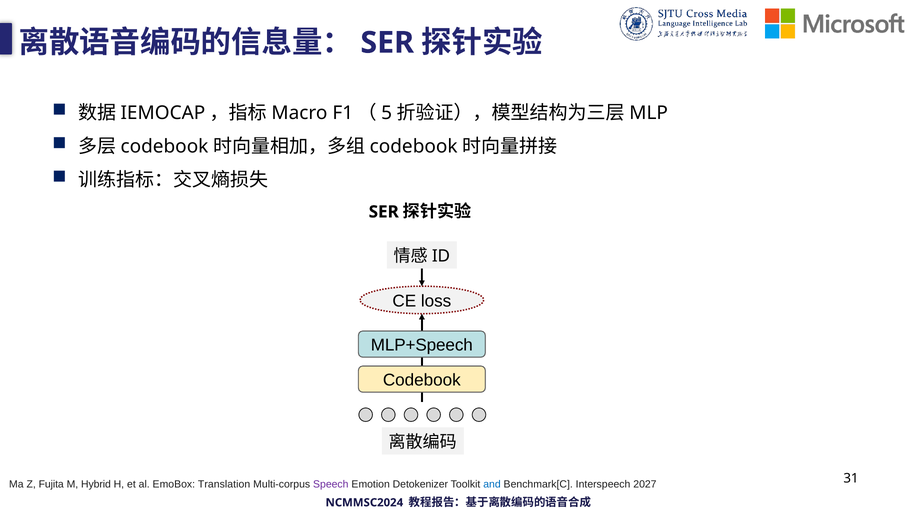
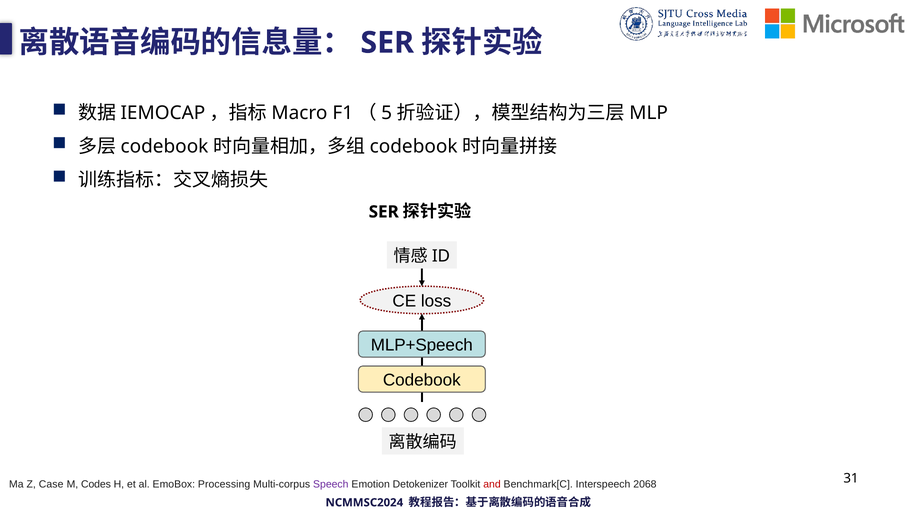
Fujita: Fujita -> Case (51, 485)
Hybrid: Hybrid -> Codes (96, 485)
Translation: Translation -> Processing (224, 485)
and colour: blue -> red (492, 485)
2027: 2027 -> 2068 (645, 485)
